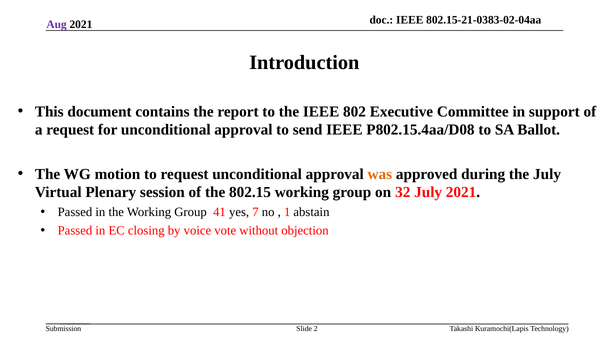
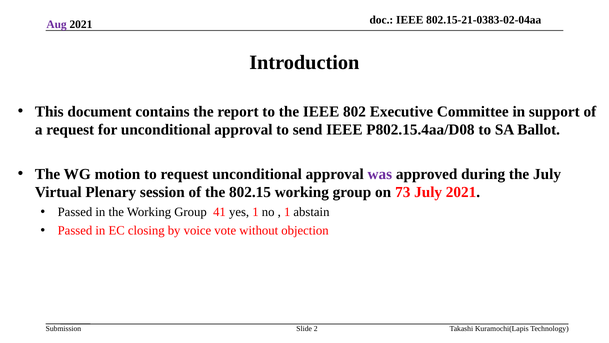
was colour: orange -> purple (380, 174)
32: 32 -> 73 (403, 192)
yes 7: 7 -> 1 (255, 212)
